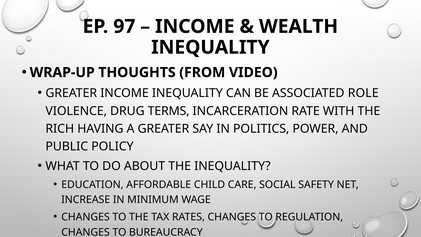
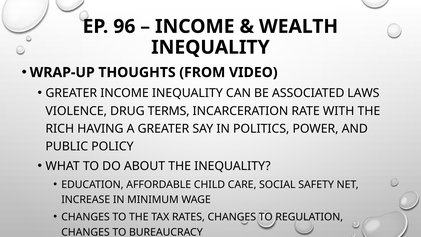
97: 97 -> 96 (124, 26)
ROLE: ROLE -> LAWS (363, 93)
